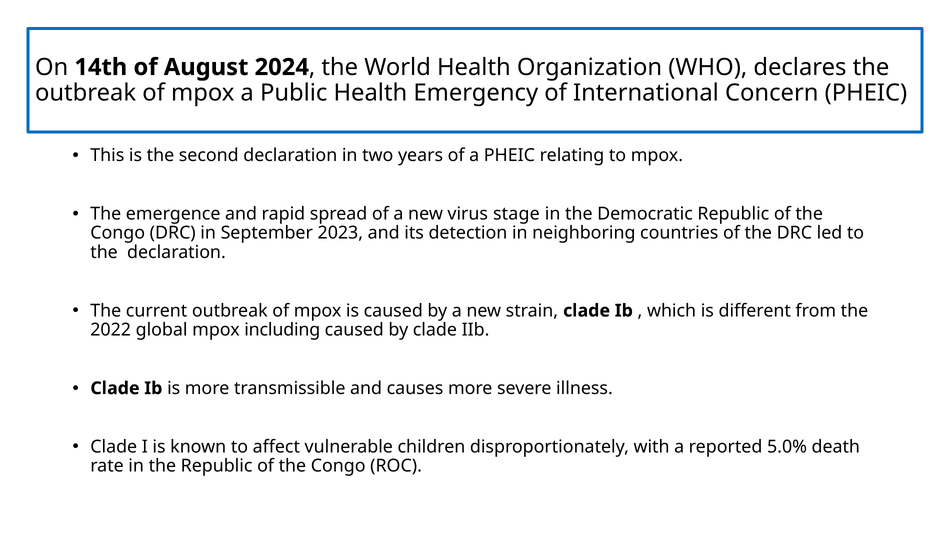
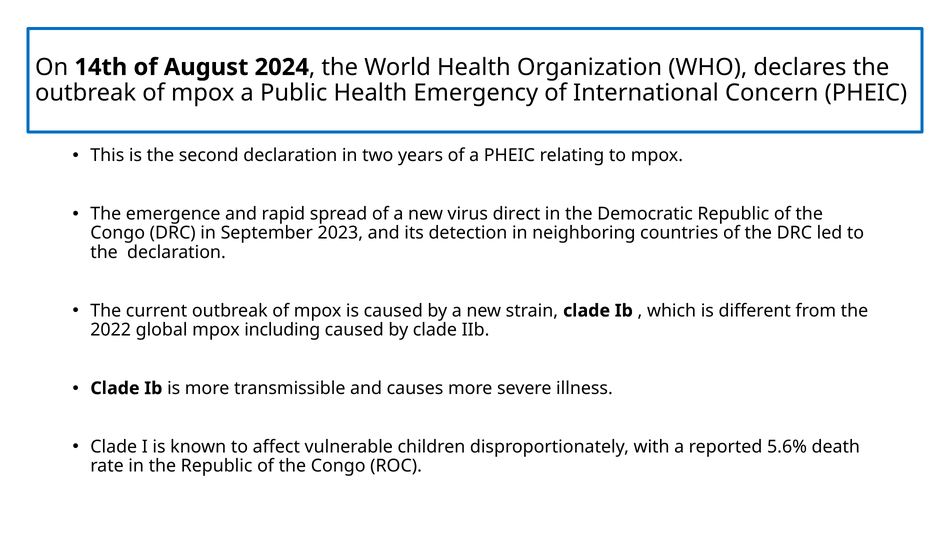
stage: stage -> direct (516, 214)
5.0%: 5.0% -> 5.6% (787, 447)
